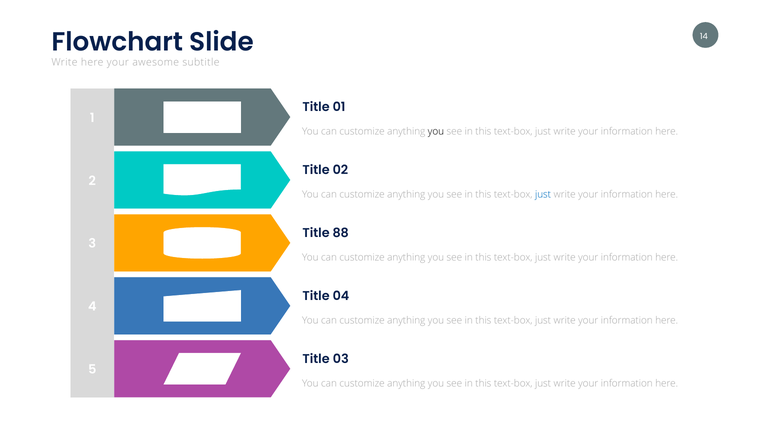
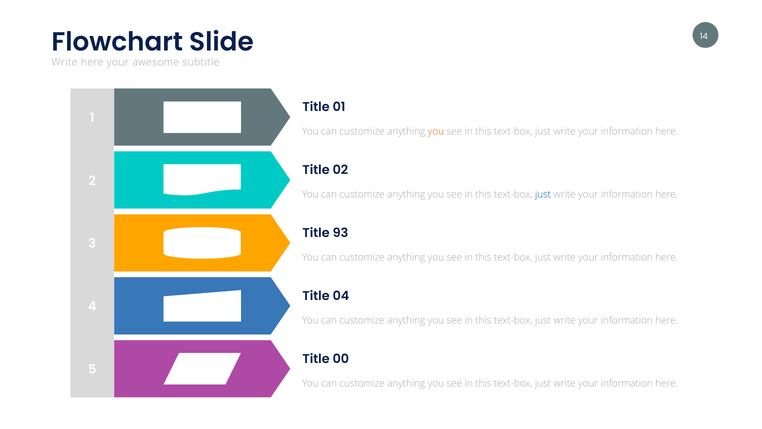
you colour: black -> orange (436, 132)
88: 88 -> 93 (340, 233)
03: 03 -> 00 (341, 359)
